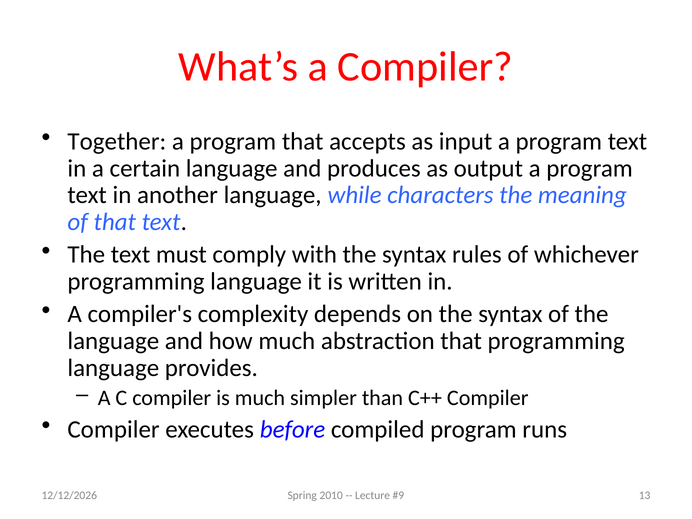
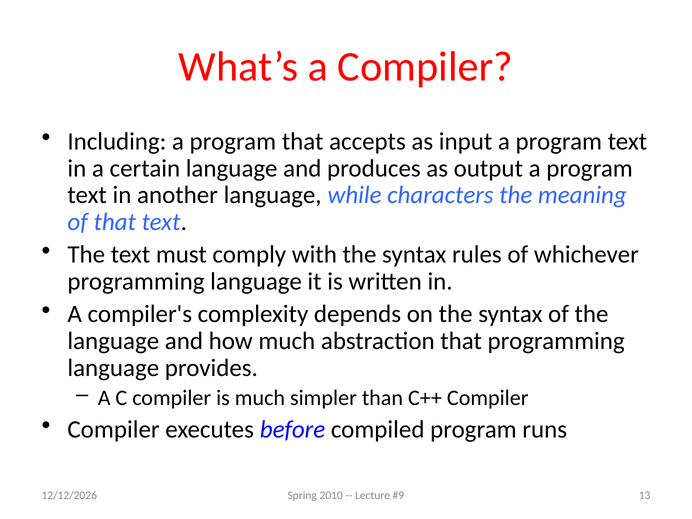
Together: Together -> Including (117, 141)
